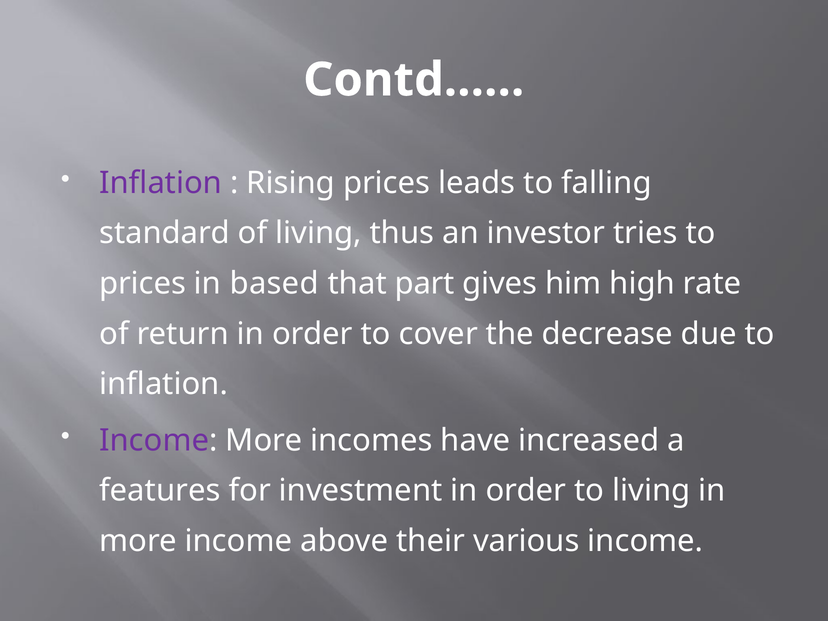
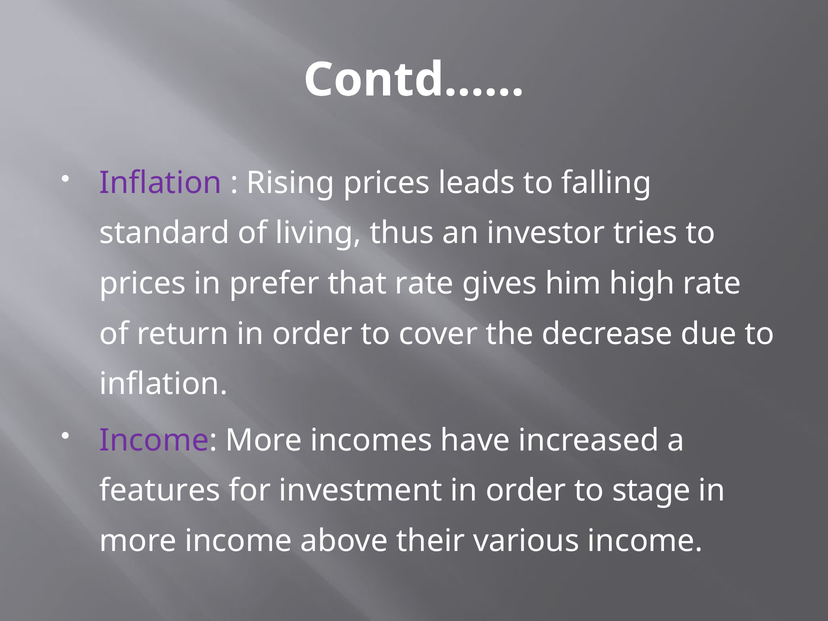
based: based -> prefer (274, 283)
that part: part -> rate (424, 283)
to living: living -> stage (651, 491)
